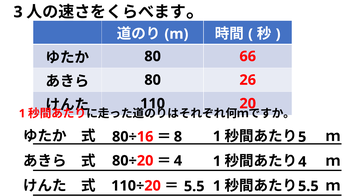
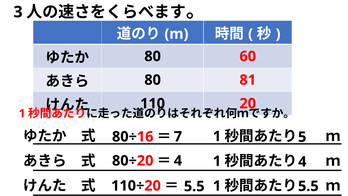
66: 66 -> 60 (248, 56)
26: 26 -> 81 (248, 80)
8: 8 -> 7 (178, 137)
